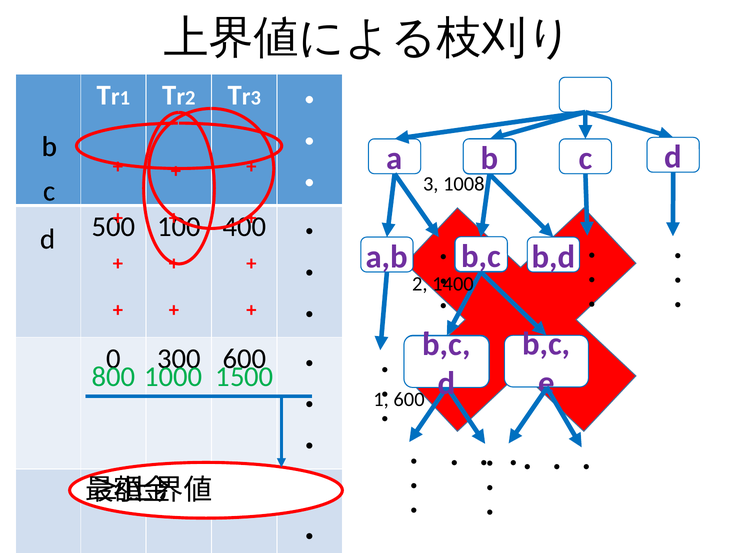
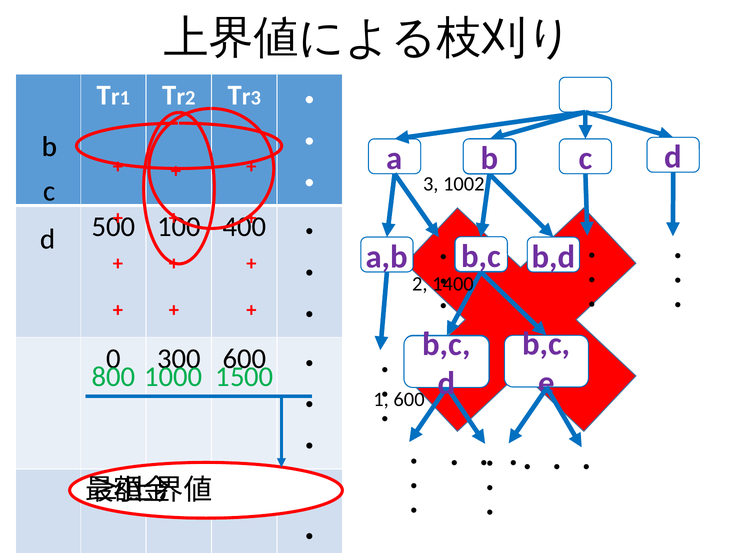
1008: 1008 -> 1002 (464, 184)
